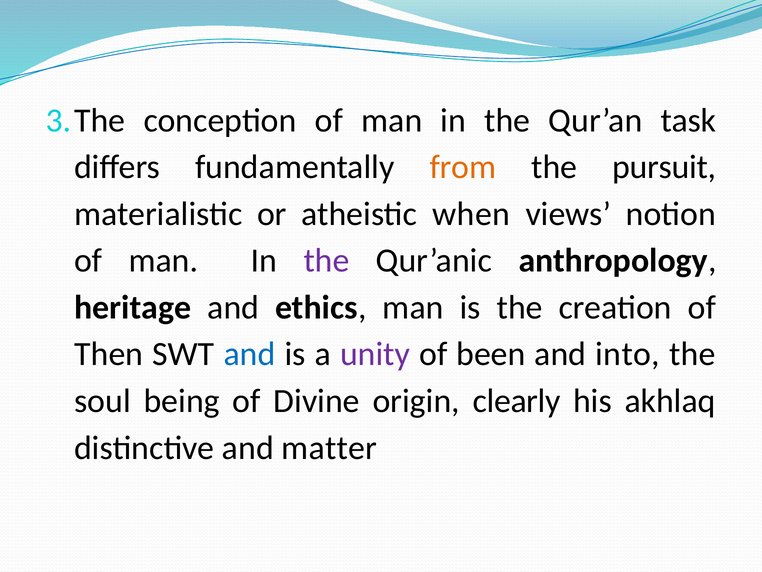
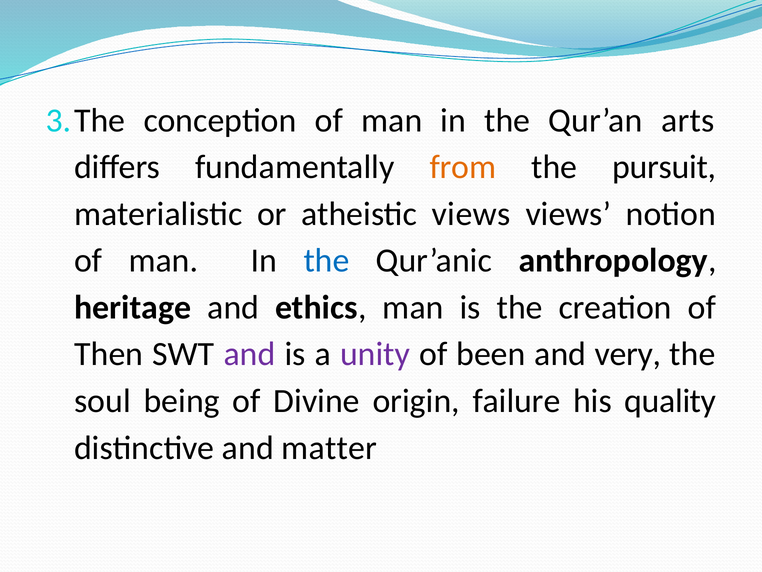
task: task -> arts (688, 120)
atheistic when: when -> views (471, 214)
the colour: purple -> blue (327, 260)
and colour: blue -> purple (250, 354)
into: into -> very (628, 354)
clearly: clearly -> failure (517, 401)
akhlaq: akhlaq -> quality (670, 401)
